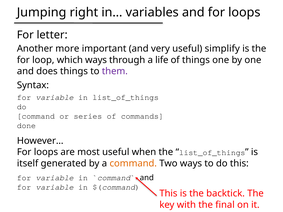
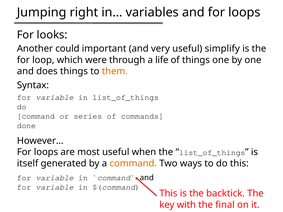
letter: letter -> looks (52, 35)
more: more -> could (67, 49)
which ways: ways -> were (96, 60)
them colour: purple -> orange (115, 71)
